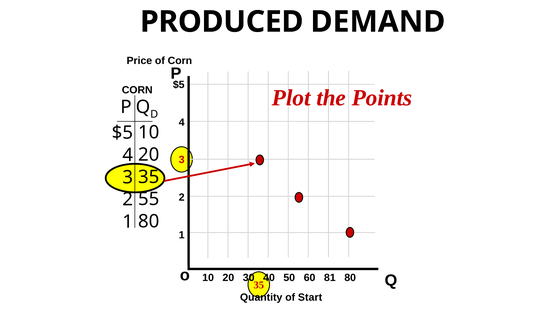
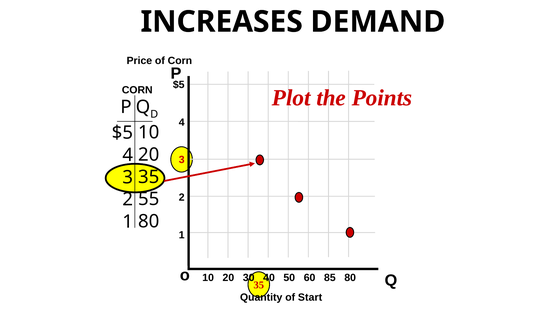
PRODUCED: PRODUCED -> INCREASES (222, 22)
81: 81 -> 85 (330, 278)
